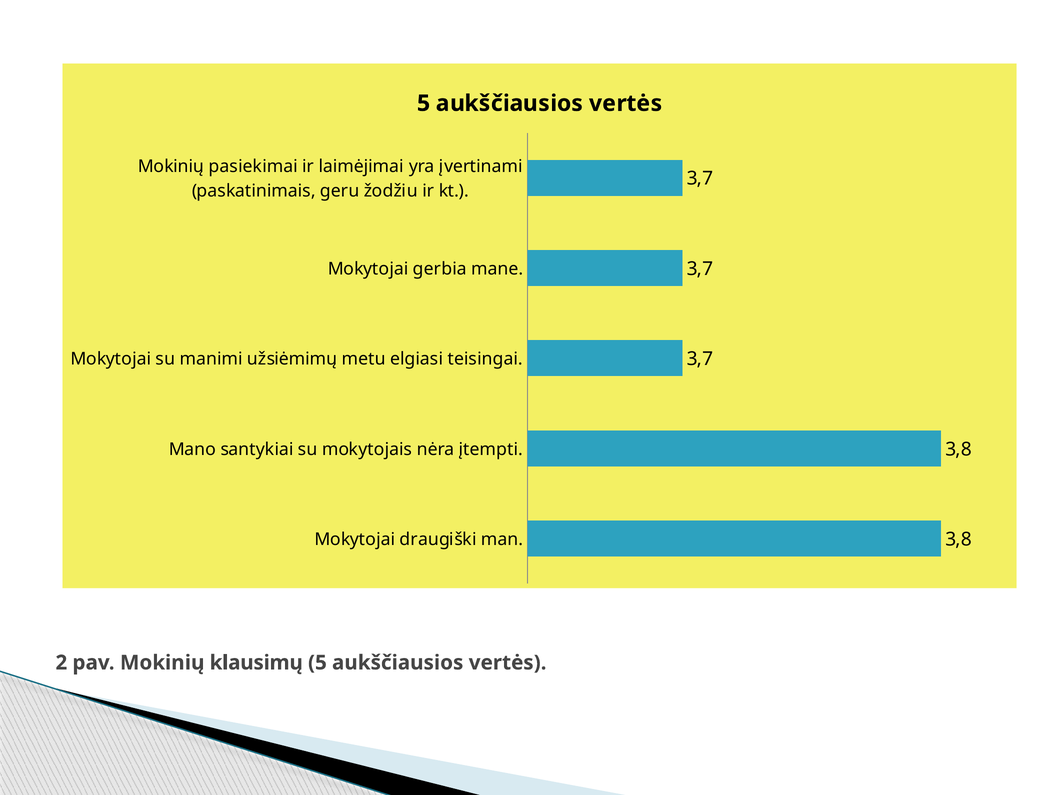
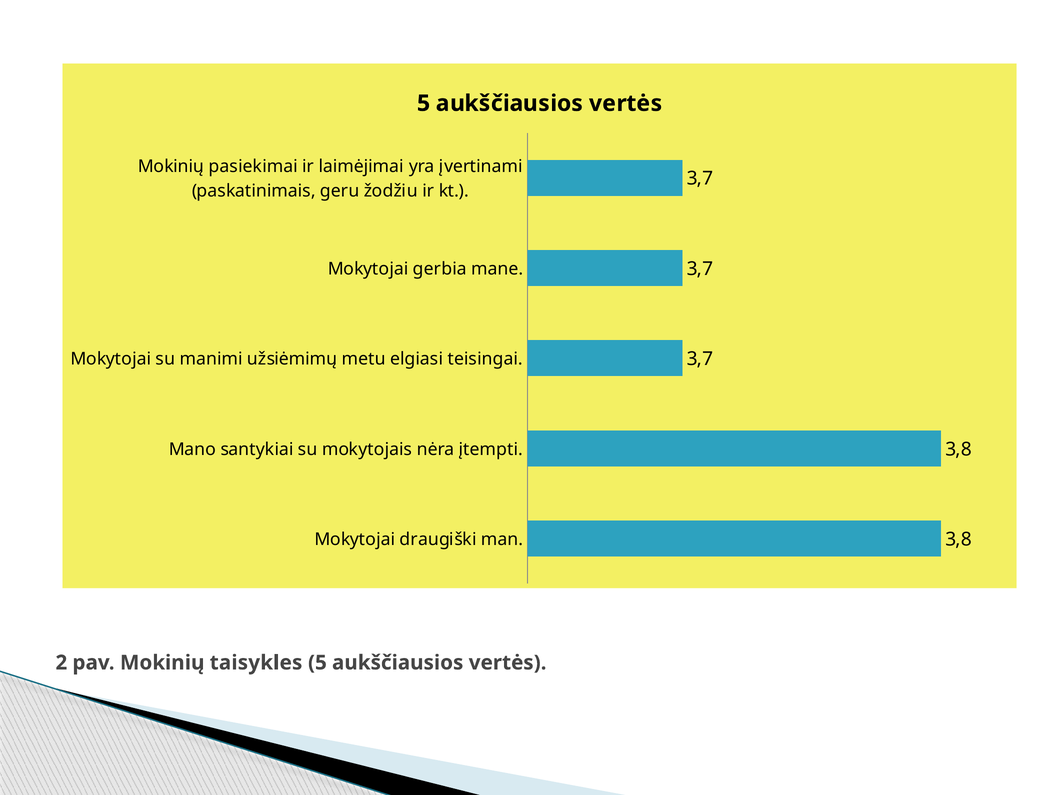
klausimų: klausimų -> taisykles (256, 663)
